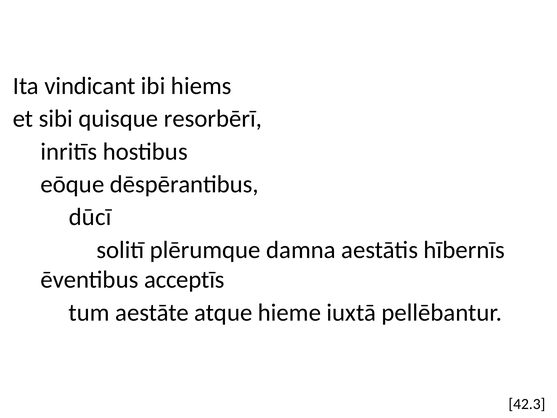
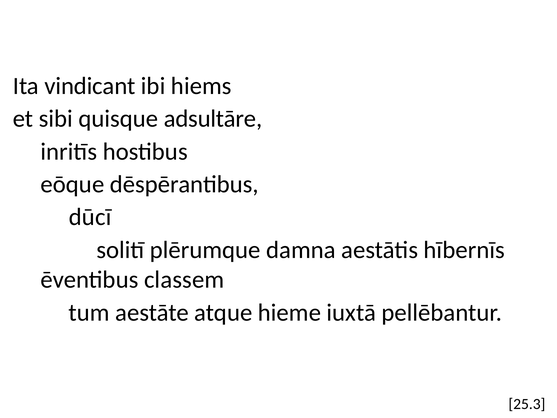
resorbērī: resorbērī -> adsultāre (213, 119)
acceptīs: acceptīs -> classem (184, 280)
42.3: 42.3 -> 25.3 (527, 404)
